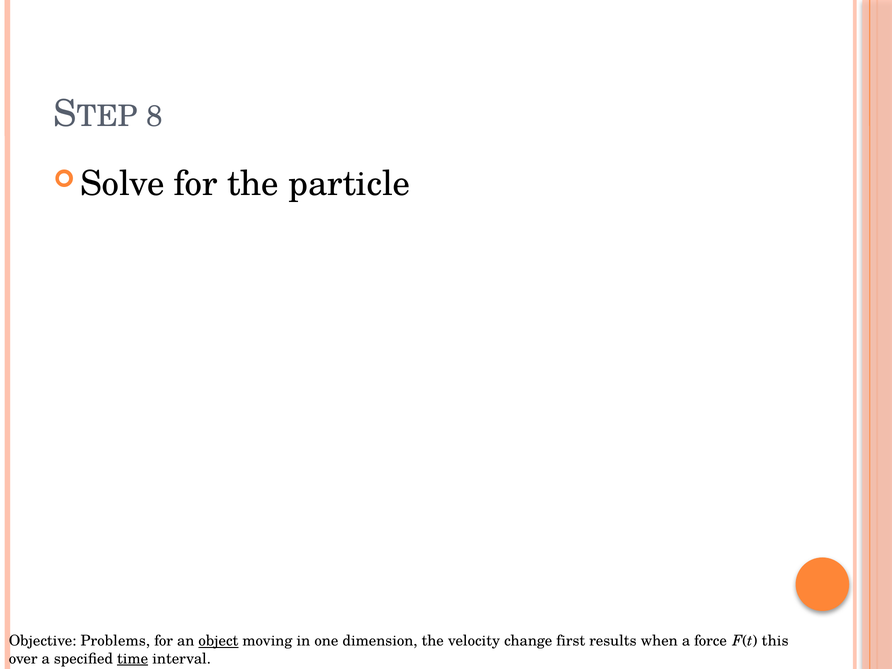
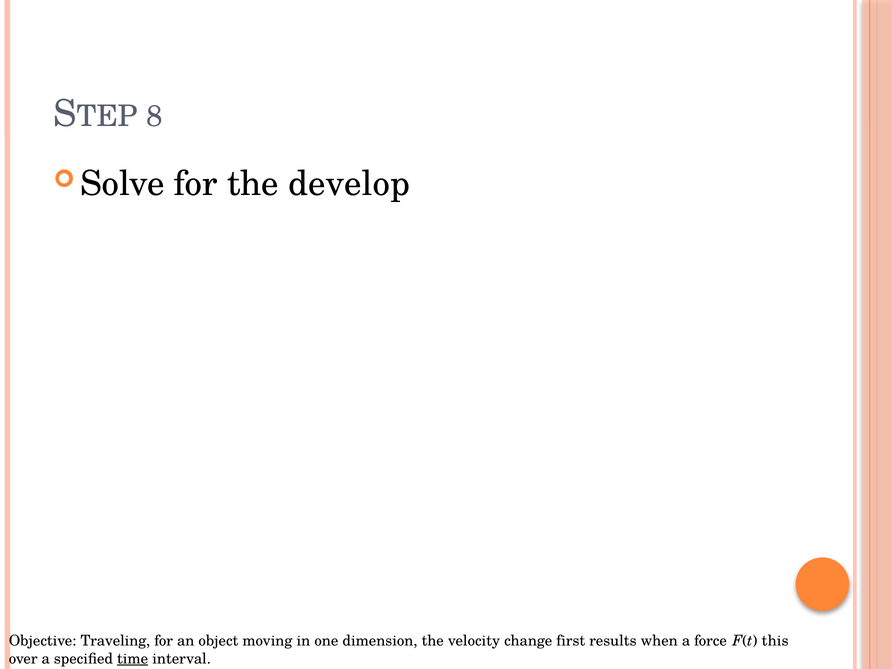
particle: particle -> develop (349, 184)
Problems: Problems -> Traveling (115, 641)
object underline: present -> none (218, 641)
